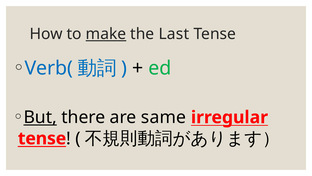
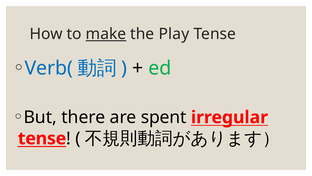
Last: Last -> Play (174, 34)
But underline: present -> none (40, 117)
same: same -> spent (164, 117)
